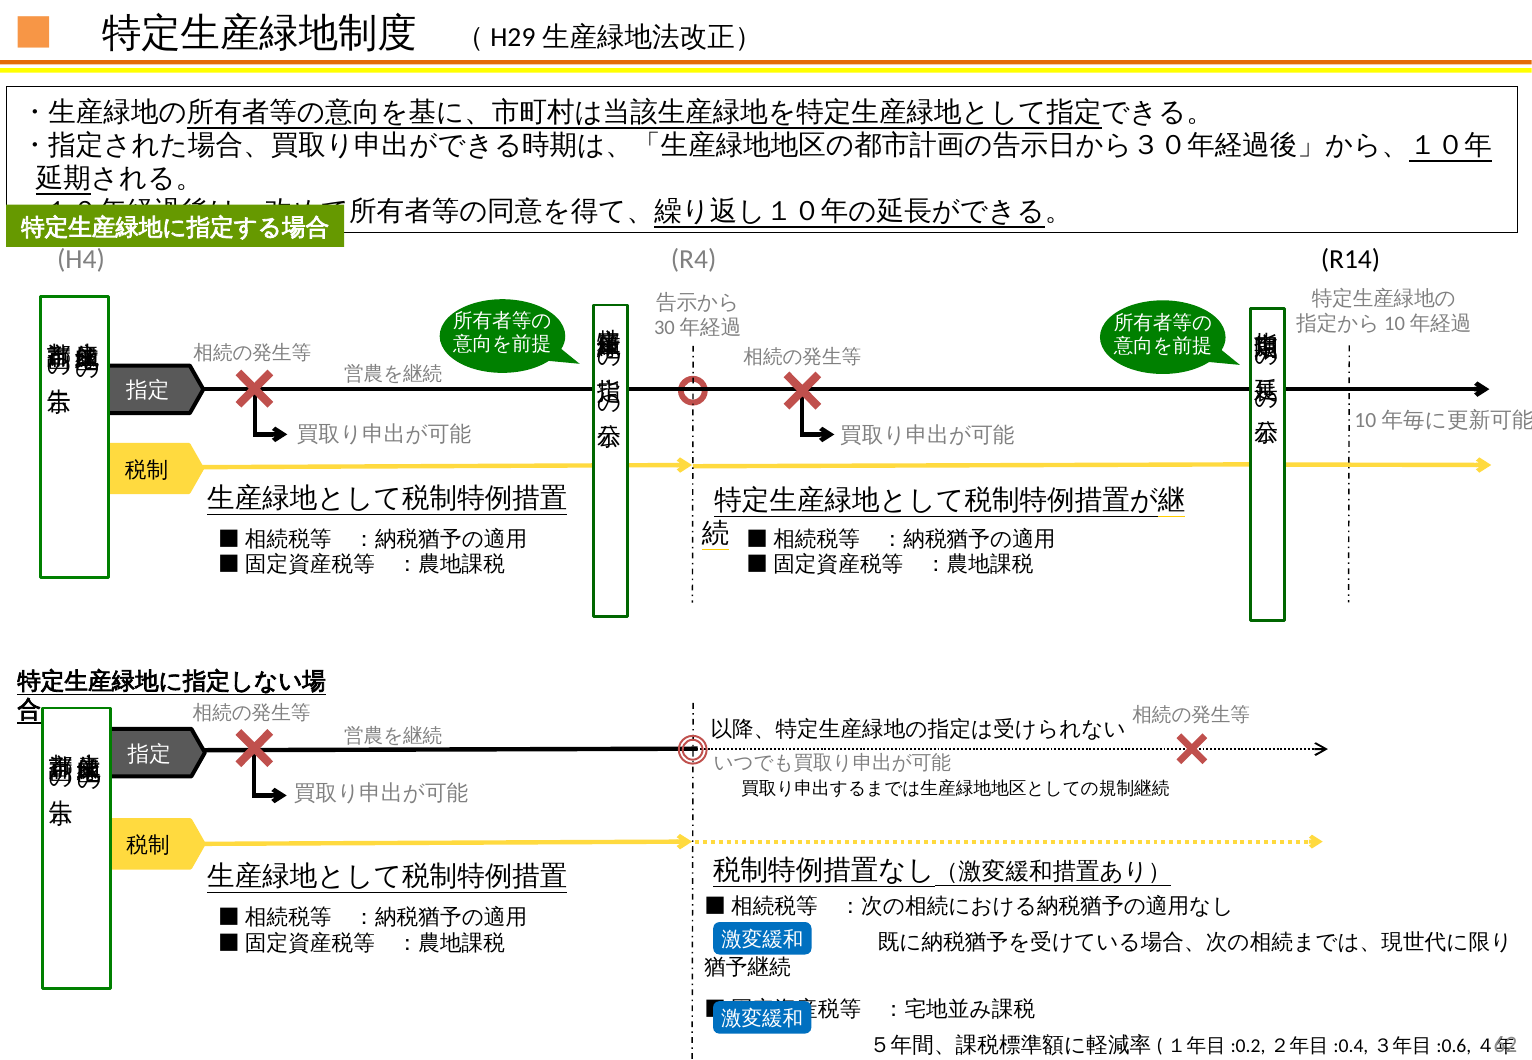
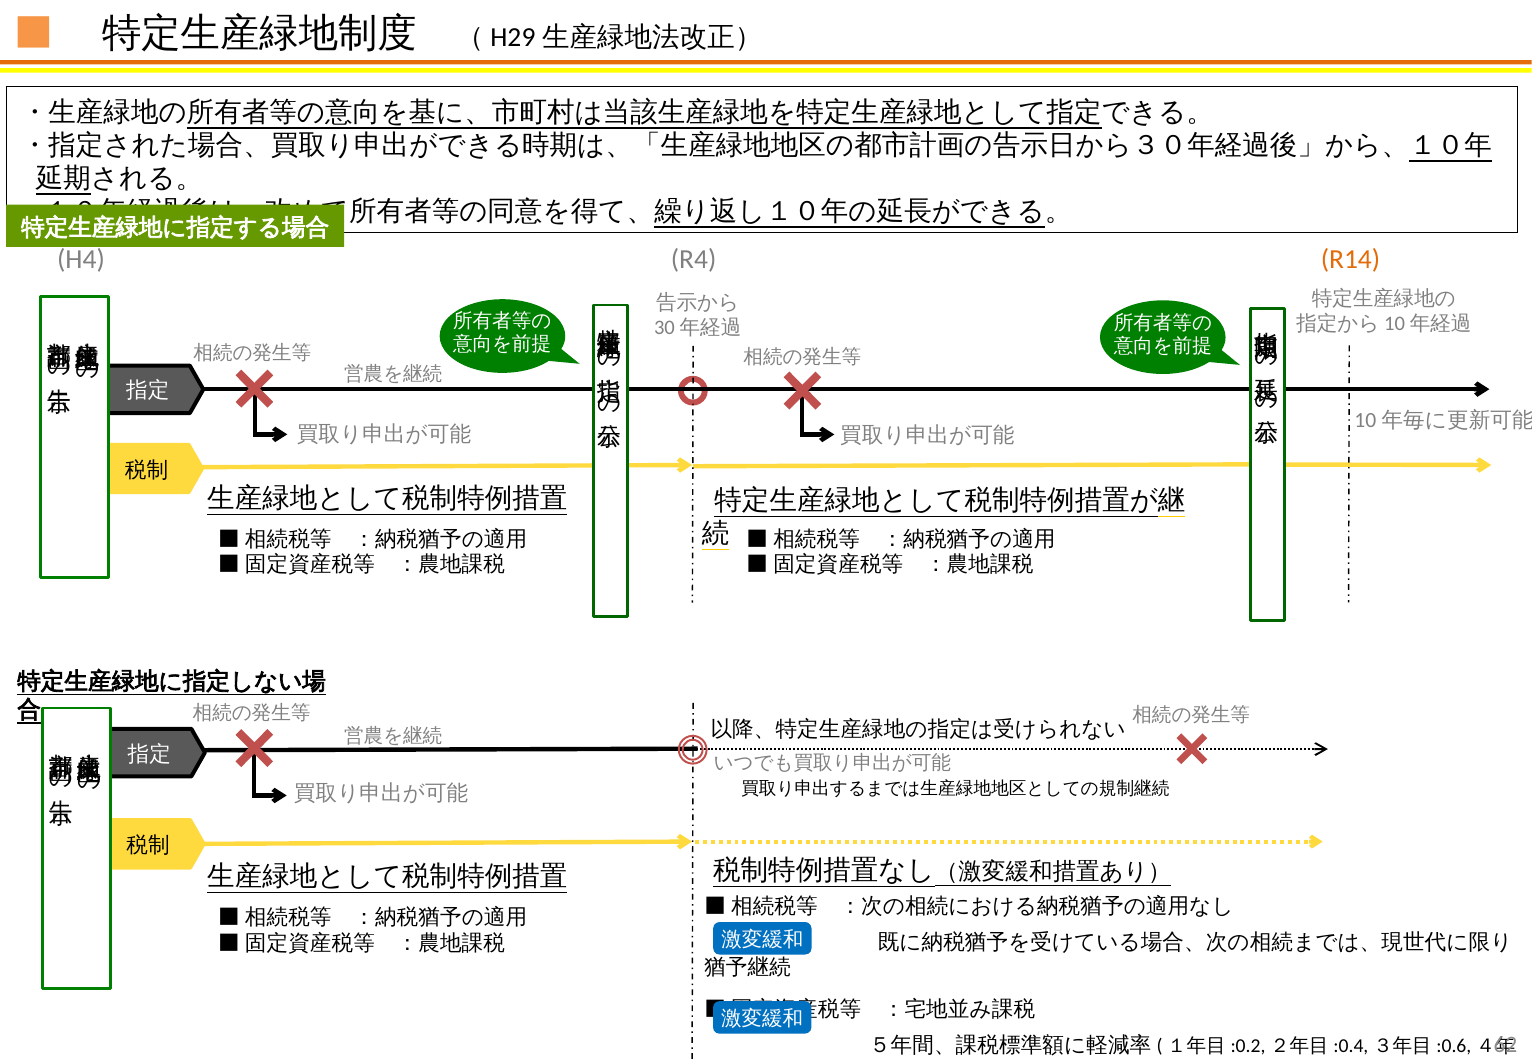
R14 colour: black -> orange (1351, 260)
